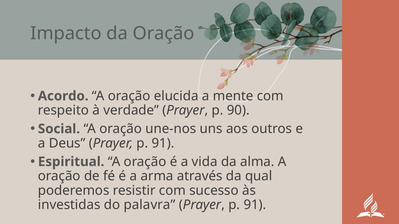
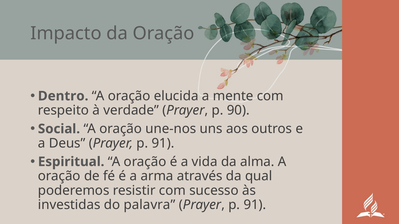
Acordo: Acordo -> Dentro (63, 96)
